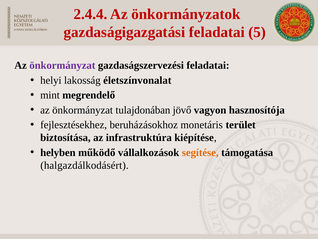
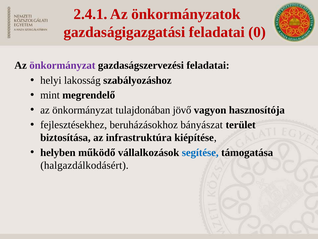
2.4.4: 2.4.4 -> 2.4.1 (90, 14)
5: 5 -> 0 (257, 32)
életszínvonalat: életszínvonalat -> szabályozáshoz (137, 80)
monetáris: monetáris -> bányászat (202, 125)
segítése colour: orange -> blue (200, 152)
